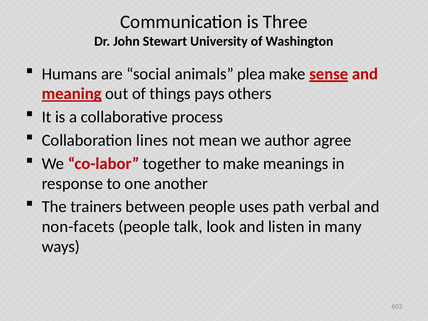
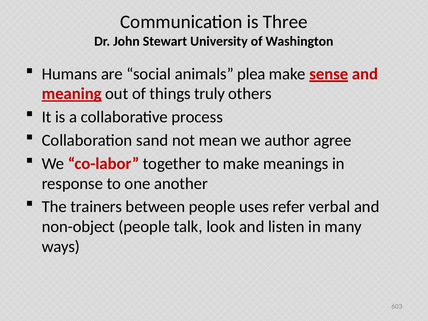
pays: pays -> truly (210, 94)
lines: lines -> sand (152, 140)
path: path -> refer (289, 207)
non-facets: non-facets -> non-object (78, 227)
